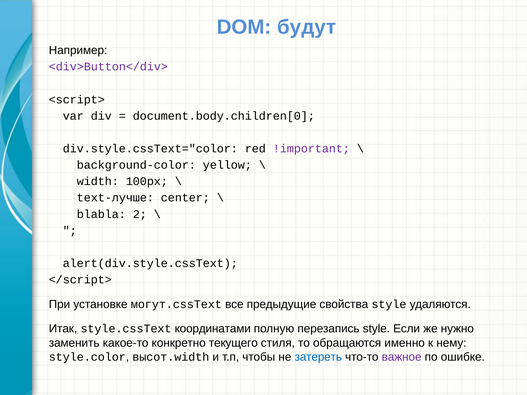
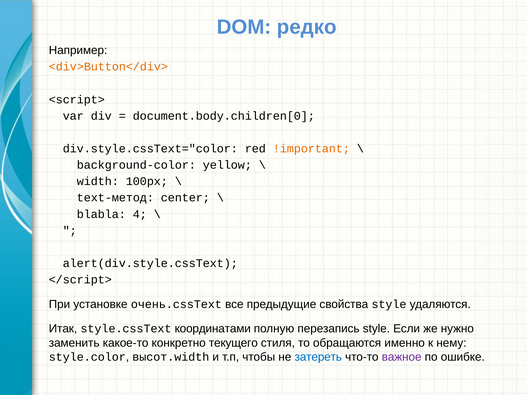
будут: будут -> редко (307, 27)
<div>Button</div> colour: purple -> orange (108, 67)
!important colour: purple -> orange (311, 149)
text-лучше: text-лучше -> text-метод (115, 198)
2: 2 -> 4 (140, 214)
могут.cssText: могут.cssText -> очень.cssText (176, 304)
